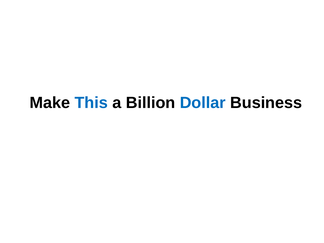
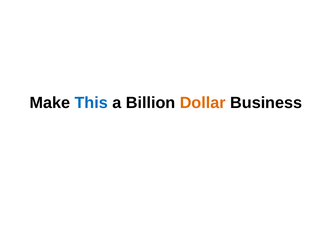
Dollar colour: blue -> orange (203, 103)
